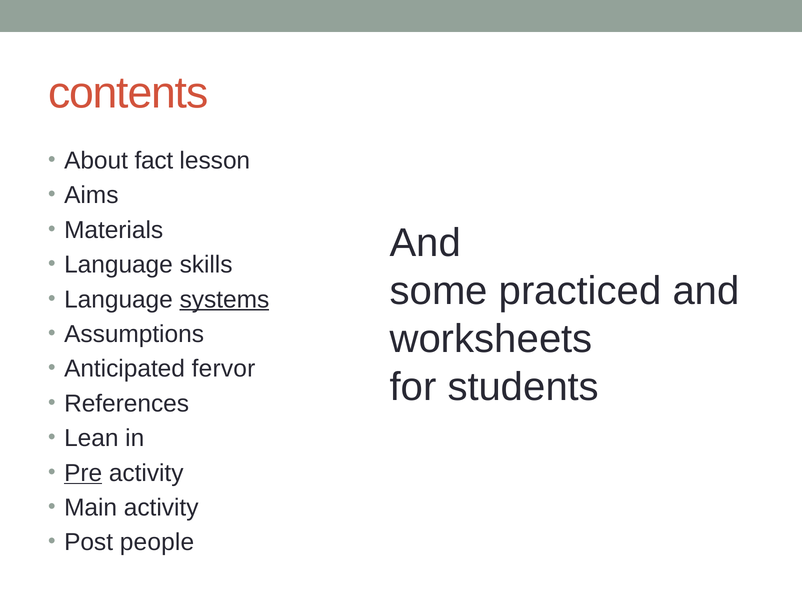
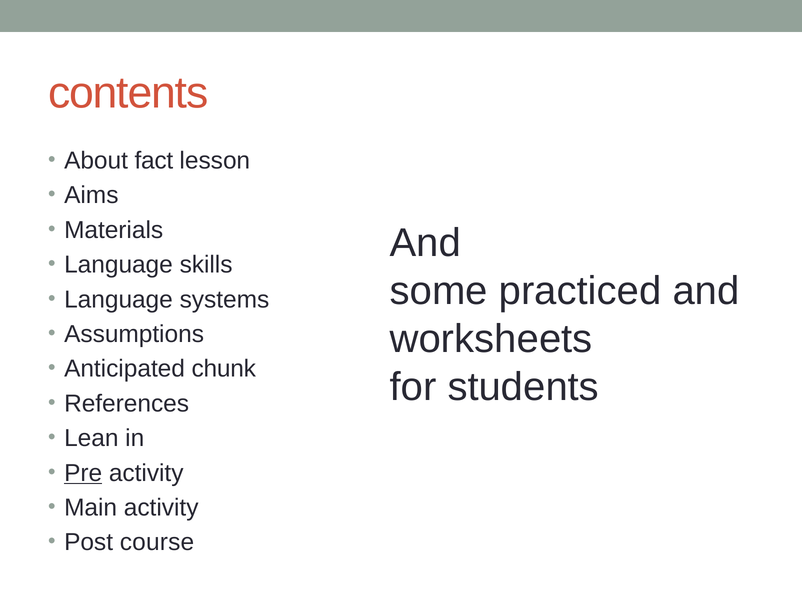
systems underline: present -> none (224, 300)
fervor: fervor -> chunk (224, 369)
people: people -> course (157, 543)
